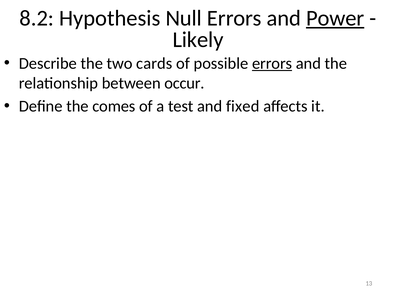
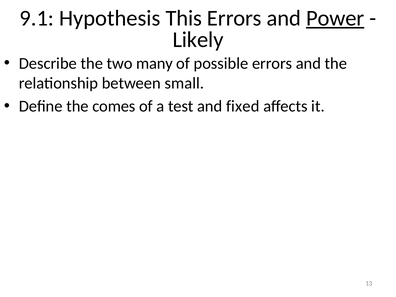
8.2: 8.2 -> 9.1 (37, 18)
Null: Null -> This (184, 18)
cards: cards -> many (154, 63)
errors underline: present -> none (272, 63)
occur: occur -> small (184, 83)
